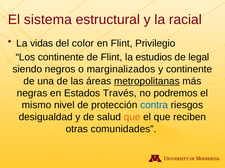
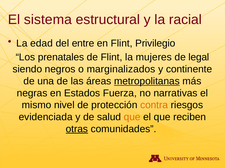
vidas: vidas -> edad (42, 43)
color: color -> entre (83, 43)
Los continente: continente -> prenatales (61, 57)
estudios: estudios -> mujeres (154, 57)
Través: Través -> Fuerza (120, 93)
podremos: podremos -> narrativas (175, 93)
contra colour: blue -> orange (154, 105)
desigualdad: desigualdad -> evidenciada (46, 117)
otras underline: none -> present (77, 129)
